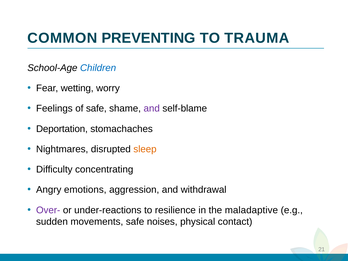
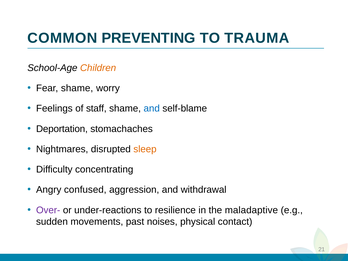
Children colour: blue -> orange (98, 68)
Fear wetting: wetting -> shame (77, 88)
of safe: safe -> staff (96, 109)
and colour: purple -> blue (152, 109)
emotions: emotions -> confused (85, 190)
movements safe: safe -> past (135, 222)
